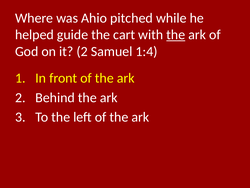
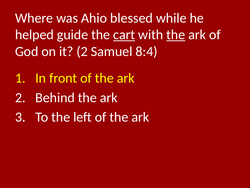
pitched: pitched -> blessed (131, 18)
cart underline: none -> present (124, 35)
1:4: 1:4 -> 8:4 (147, 51)
